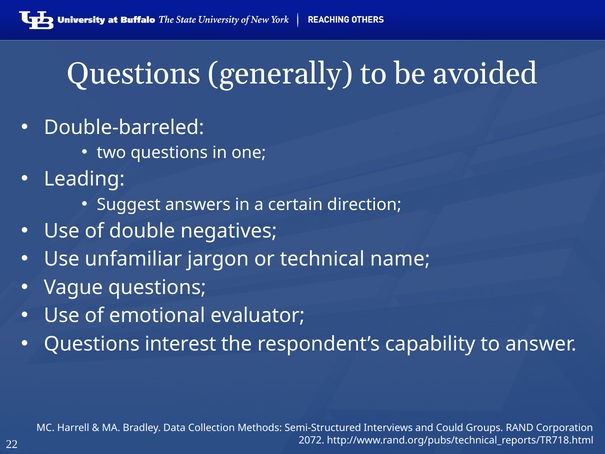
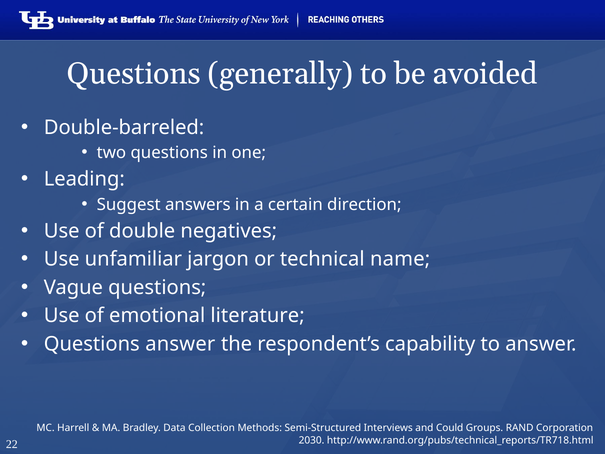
evaluator: evaluator -> literature (258, 316)
Questions interest: interest -> answer (180, 344)
2072: 2072 -> 2030 (312, 440)
